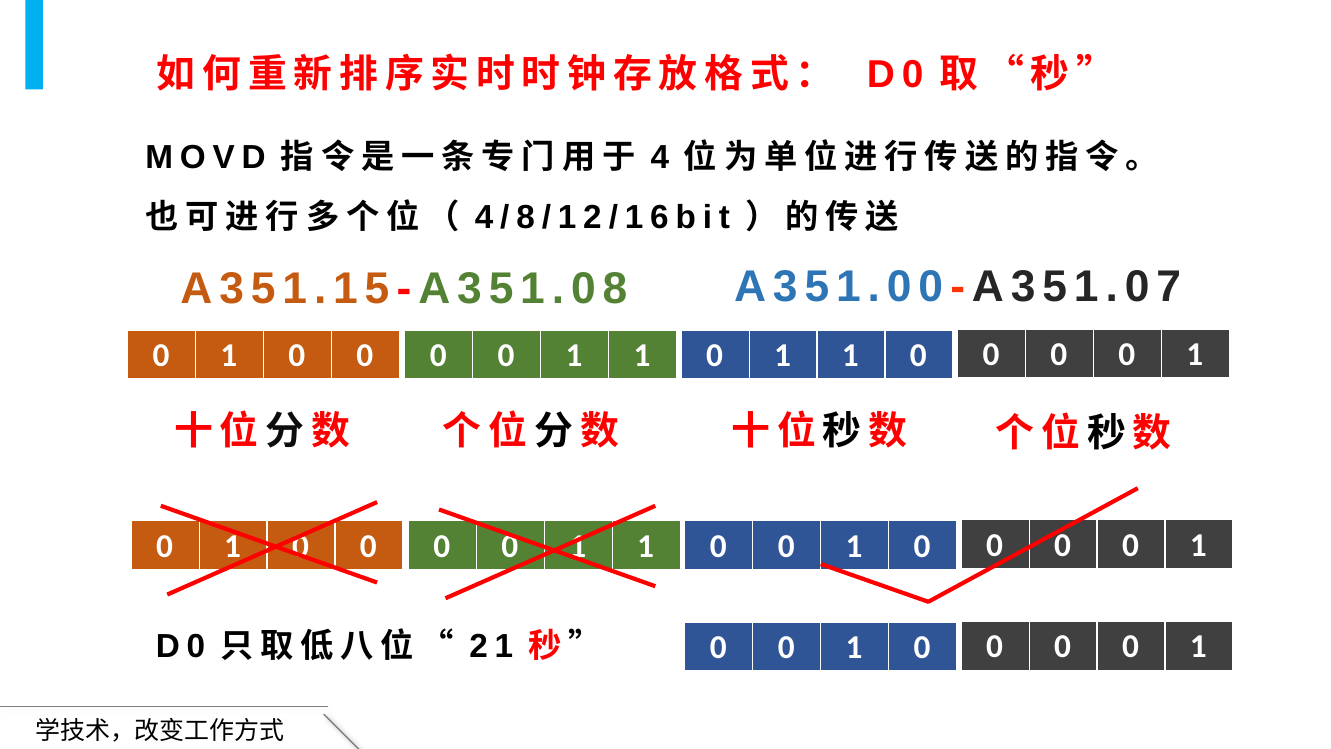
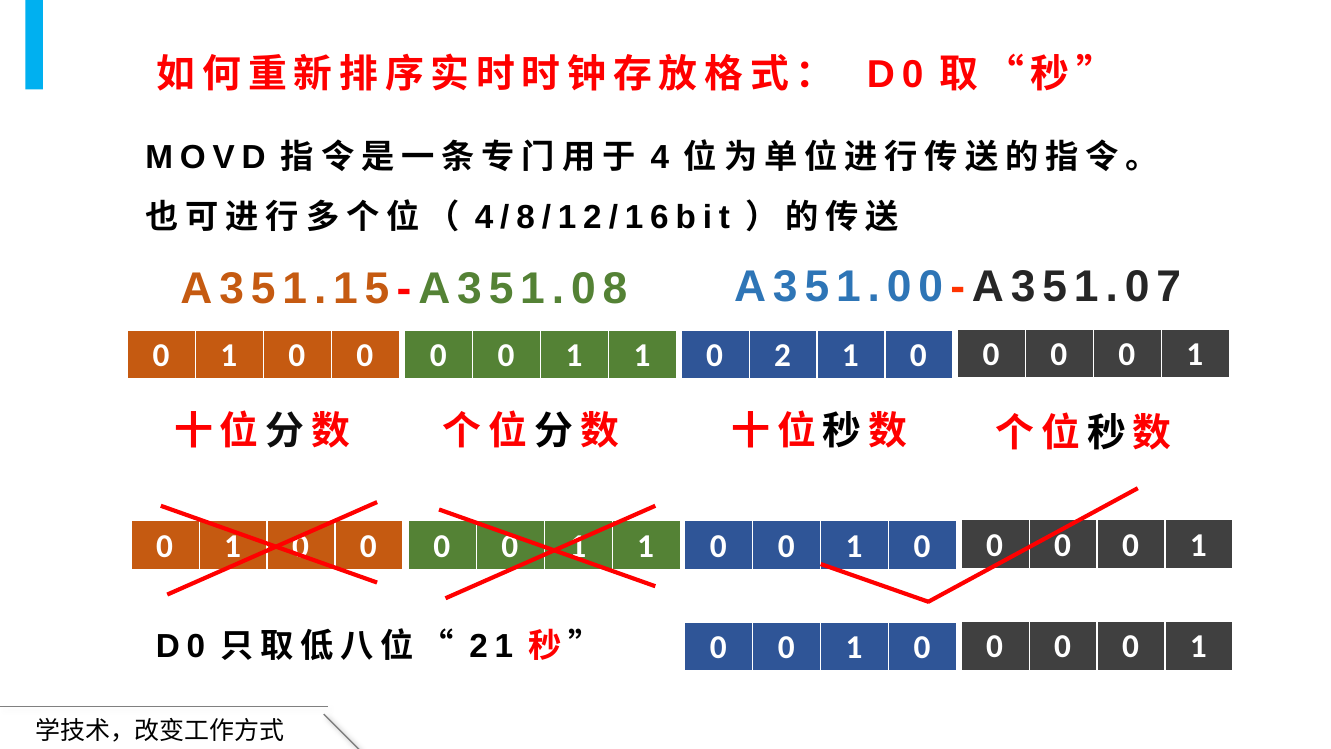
1: 1 -> 2 (782, 356)
